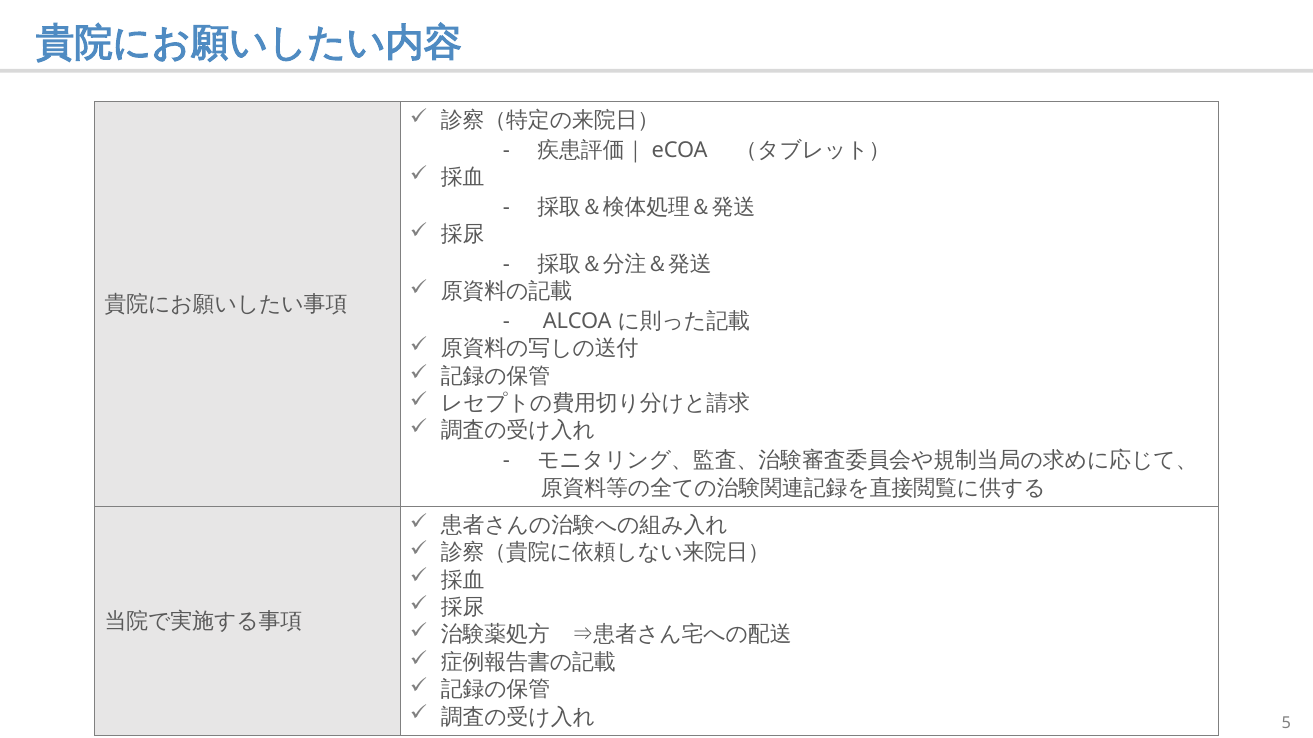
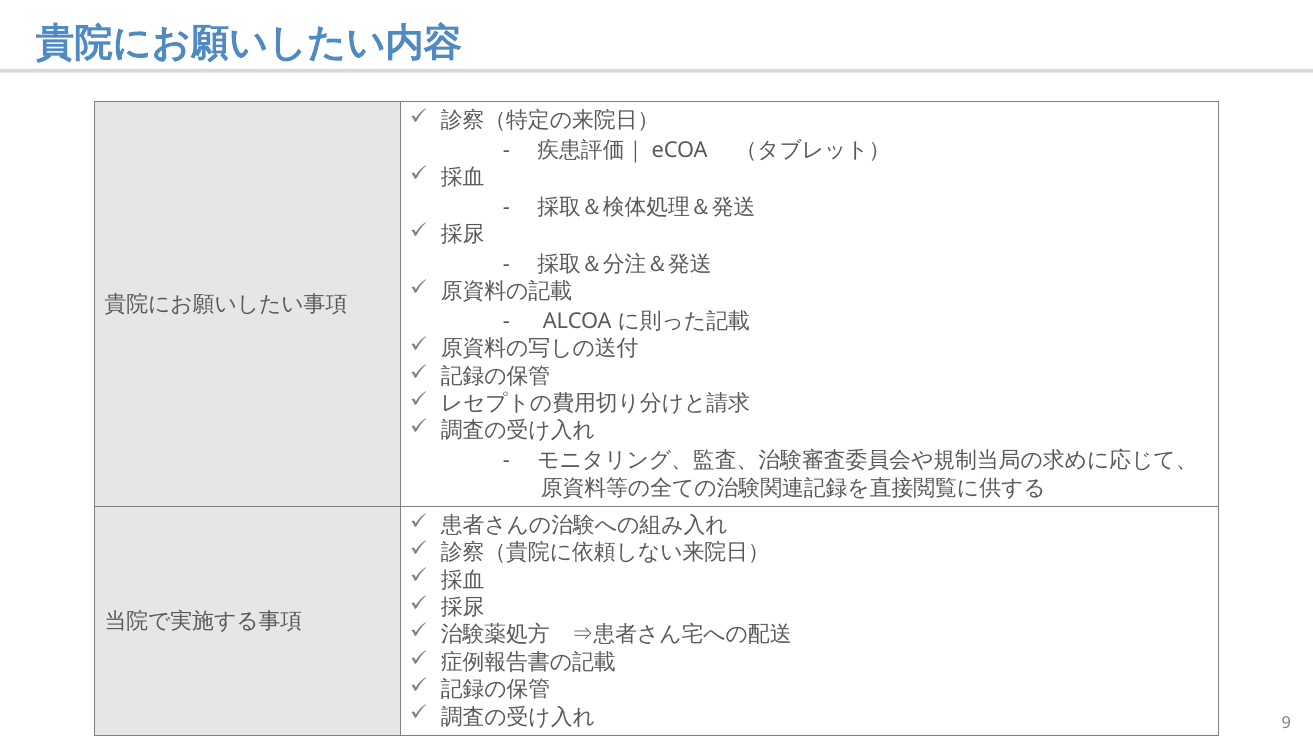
5: 5 -> 9 (1286, 724)
